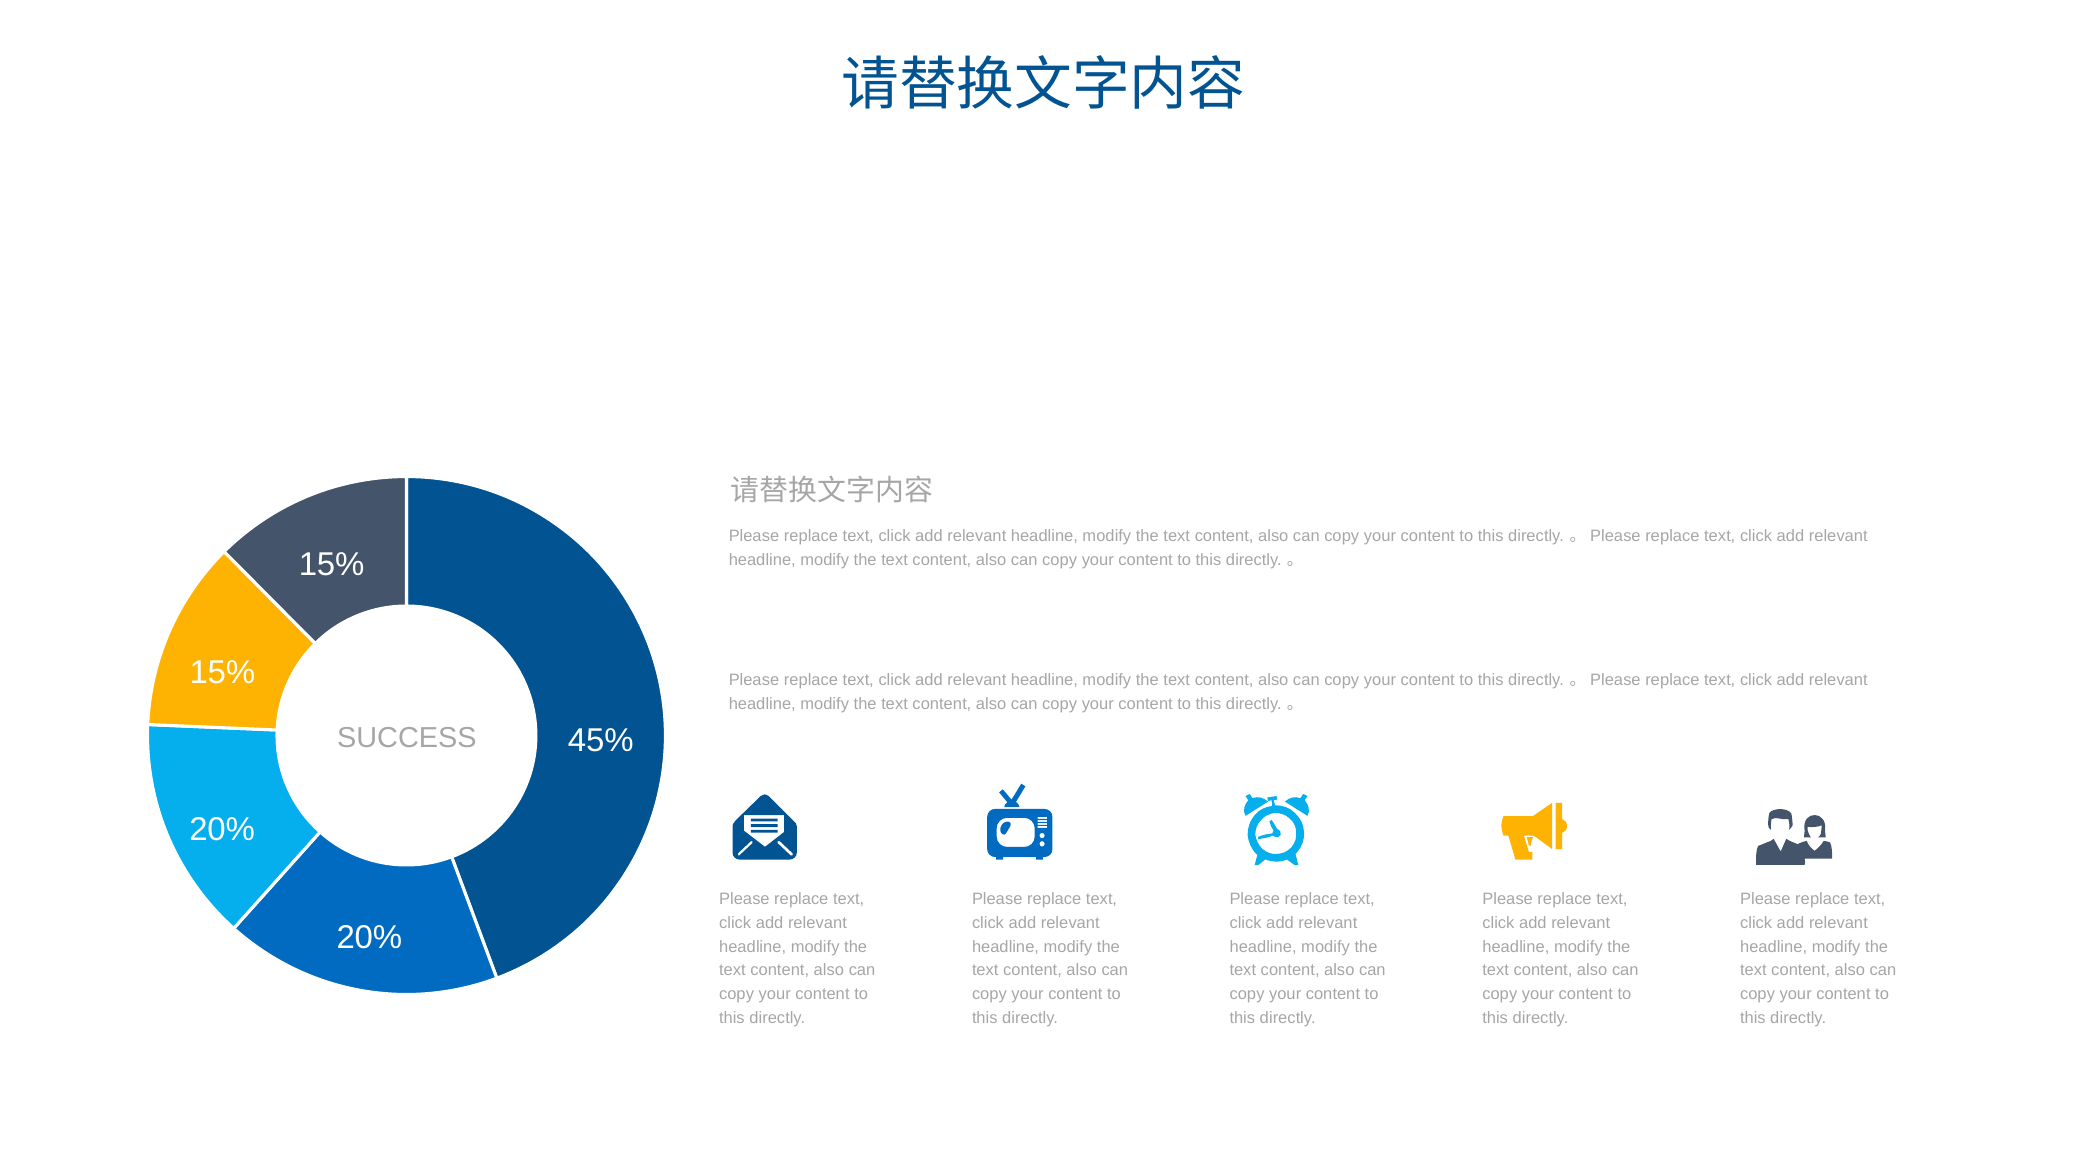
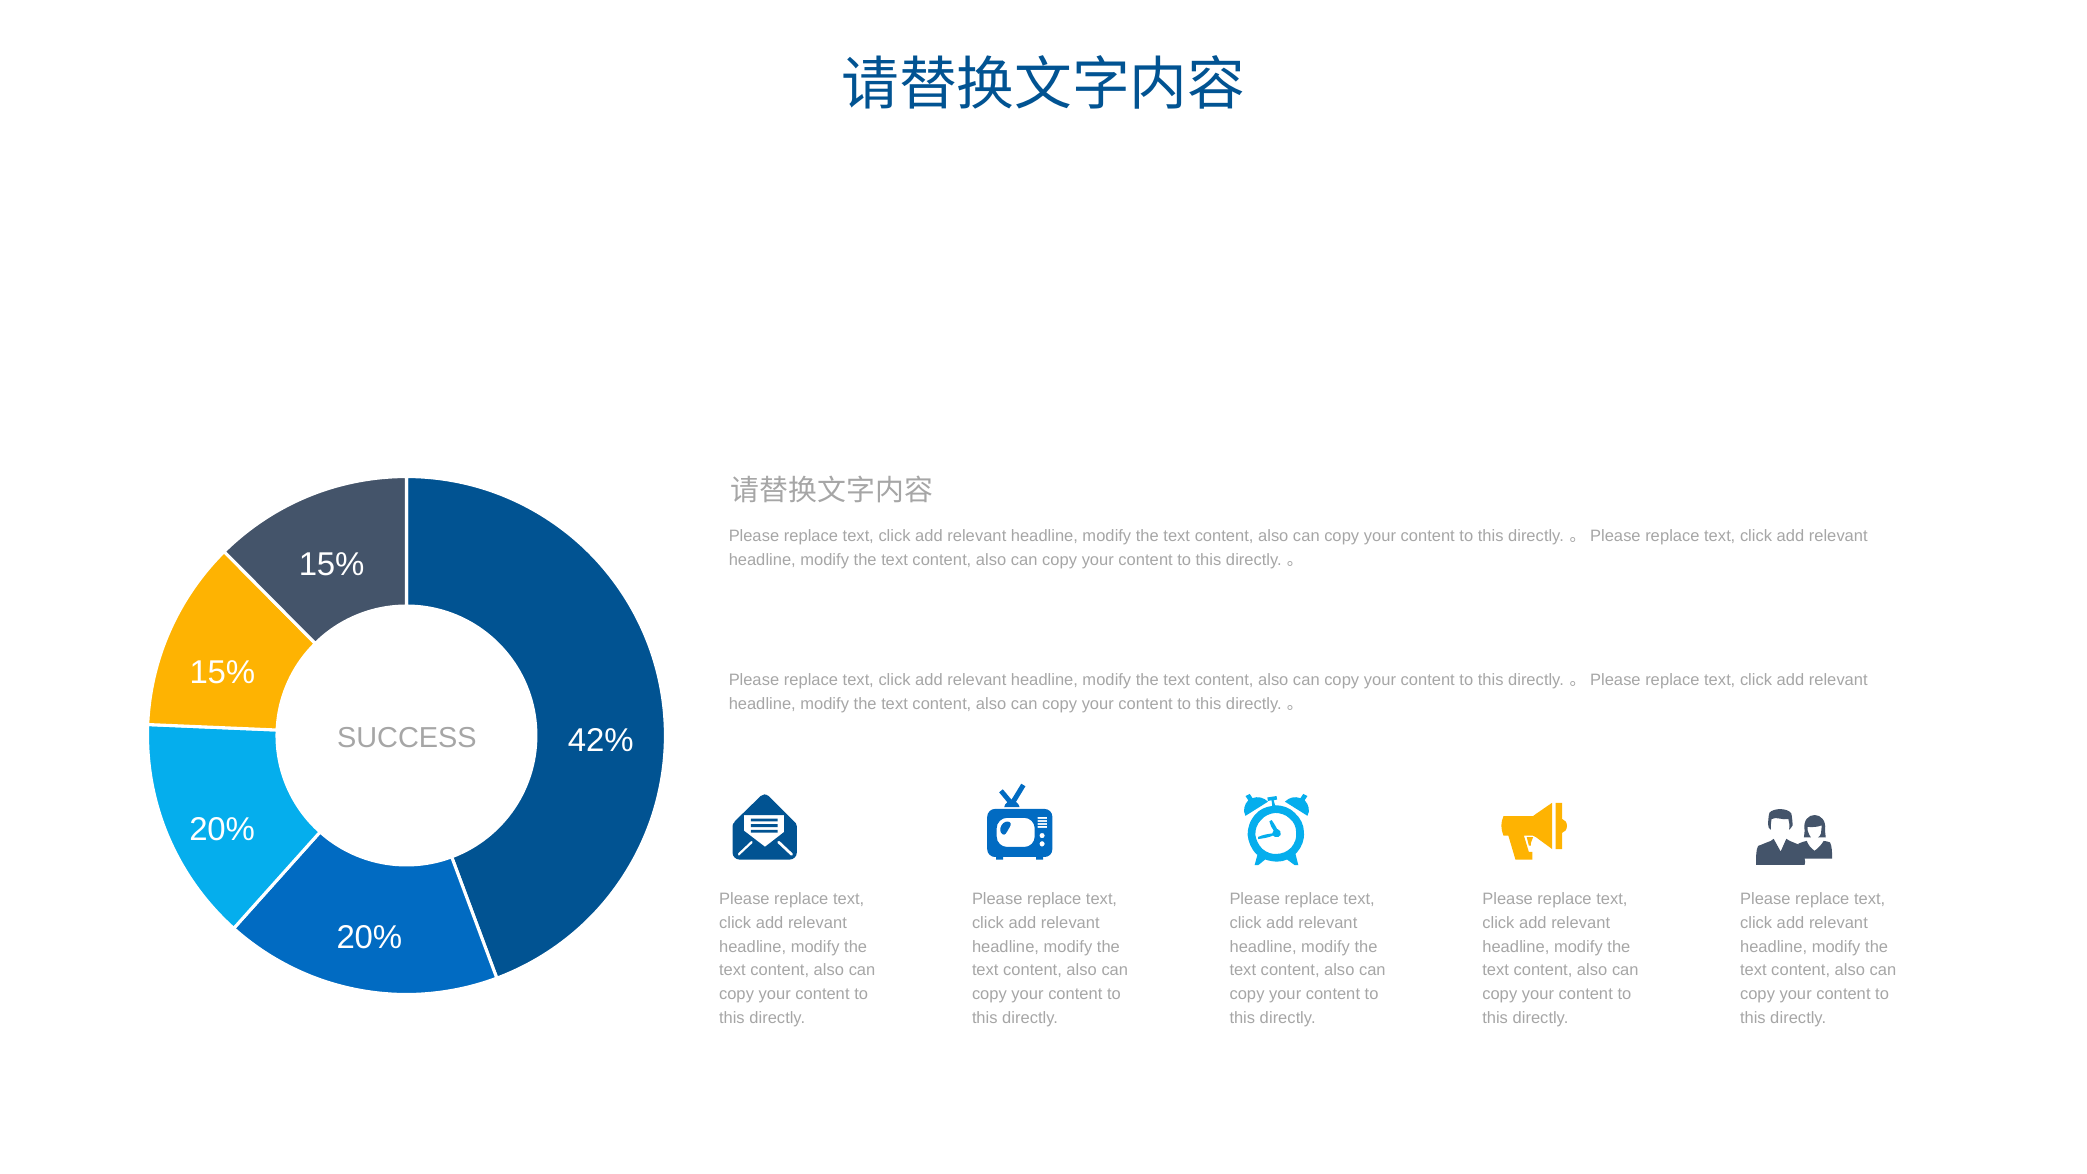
45%: 45% -> 42% (601, 740)
